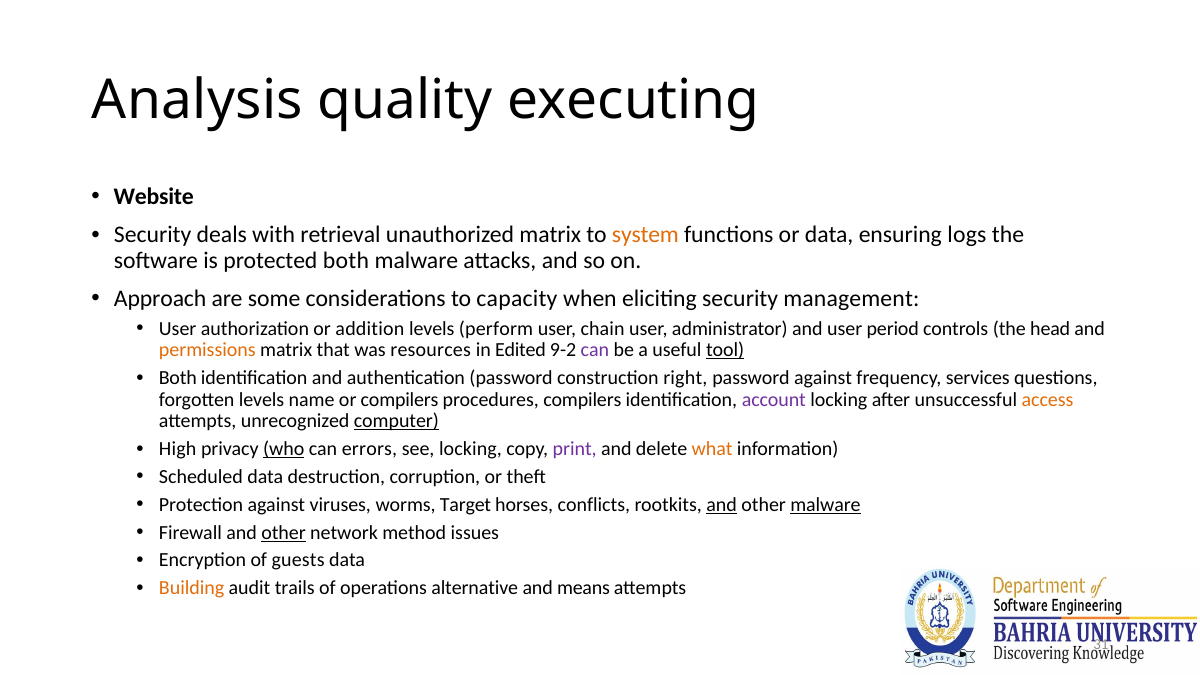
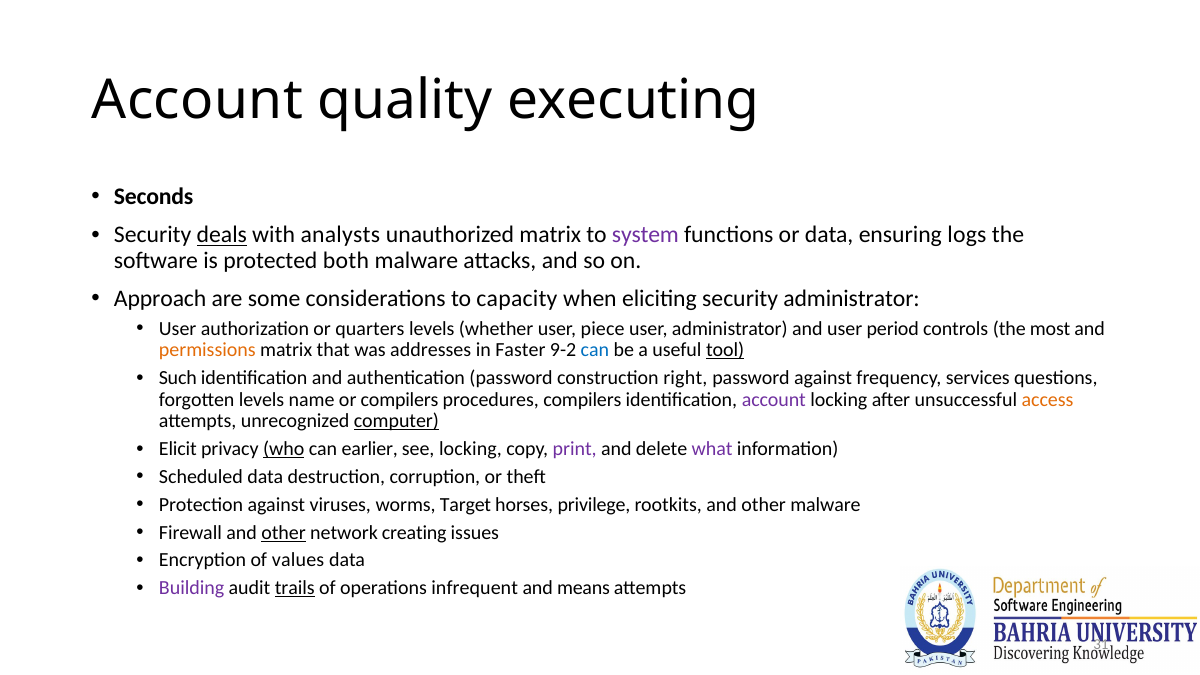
Analysis: Analysis -> Account (197, 101)
Website: Website -> Seconds (154, 197)
deals underline: none -> present (222, 235)
retrieval: retrieval -> analysts (340, 235)
system colour: orange -> purple (645, 235)
security management: management -> administrator (852, 299)
addition: addition -> quarters (370, 329)
perform: perform -> whether (496, 329)
chain: chain -> piece (603, 329)
head: head -> most (1050, 329)
resources: resources -> addresses (431, 350)
Edited: Edited -> Faster (520, 350)
can colour: purple -> blue (595, 350)
Both: Both -> Such (178, 378)
High: High -> Elicit (178, 449)
errors: errors -> earlier (370, 449)
what colour: orange -> purple (712, 449)
conflicts: conflicts -> privilege (594, 505)
and underline: present -> none (722, 505)
malware underline: present -> none (825, 505)
method: method -> creating (414, 533)
guests: guests -> values (298, 560)
Building colour: orange -> purple (192, 588)
trails underline: none -> present (295, 588)
alternative: alternative -> infrequent (475, 588)
